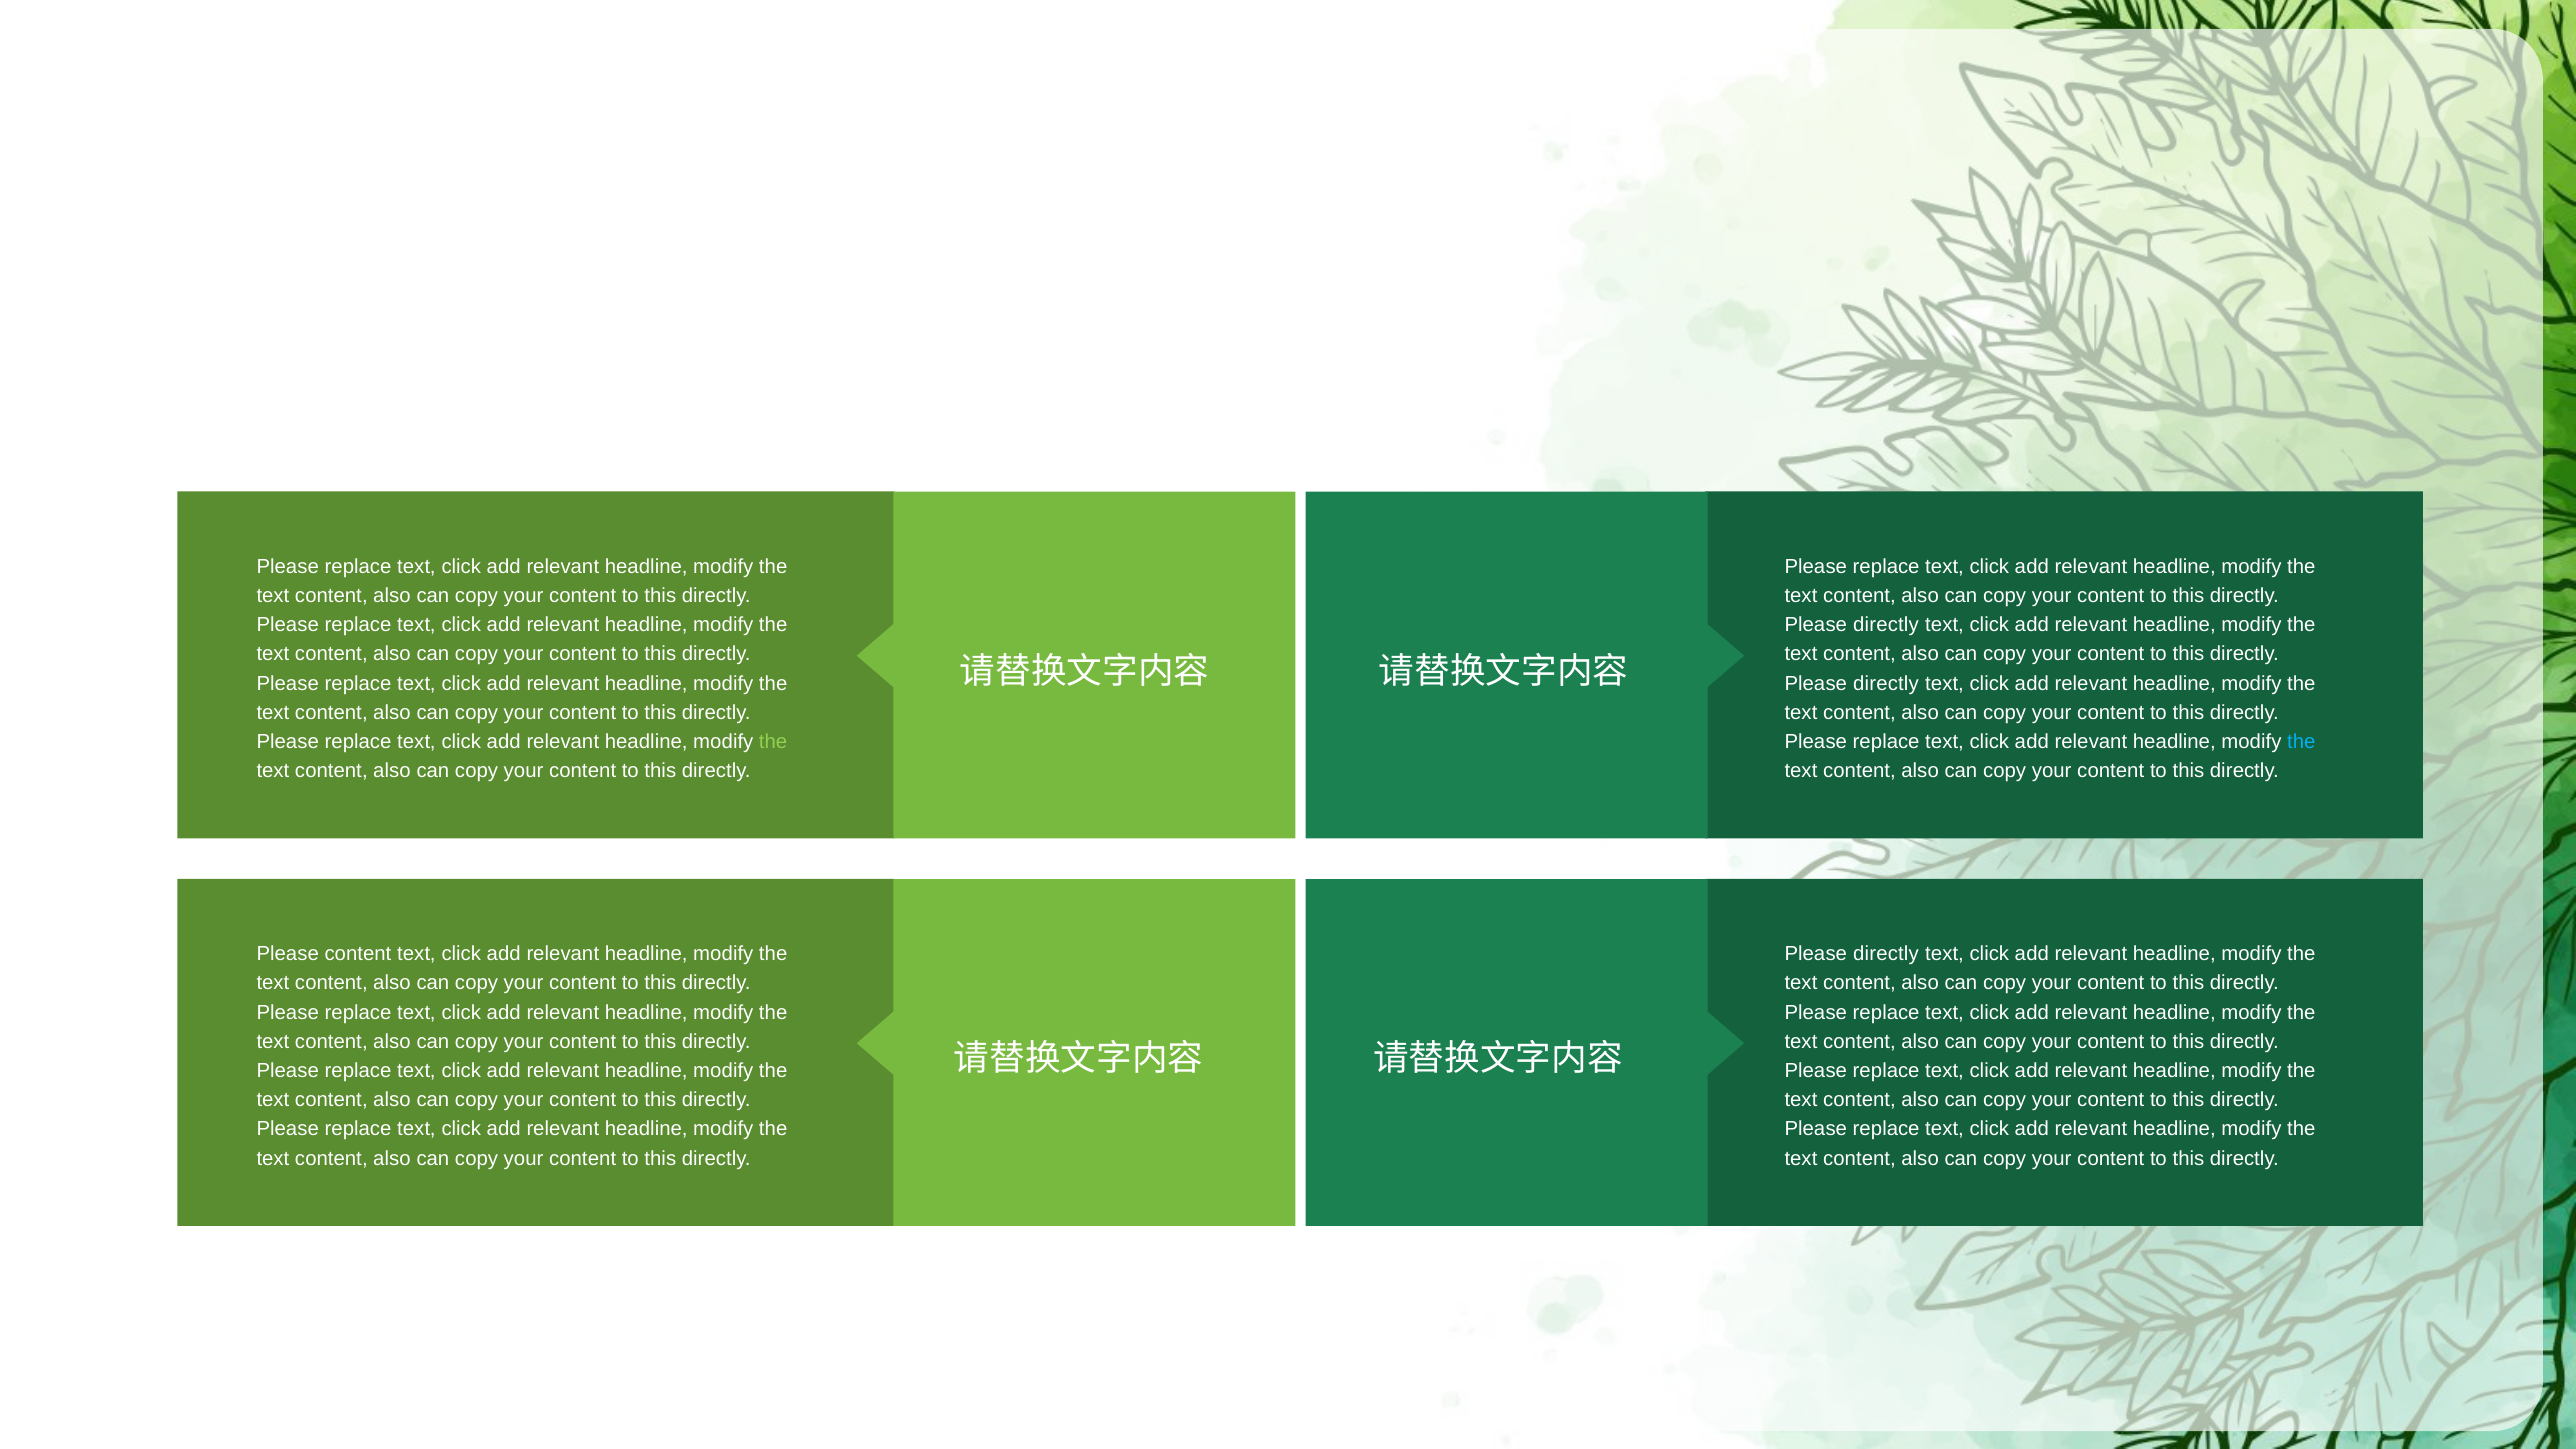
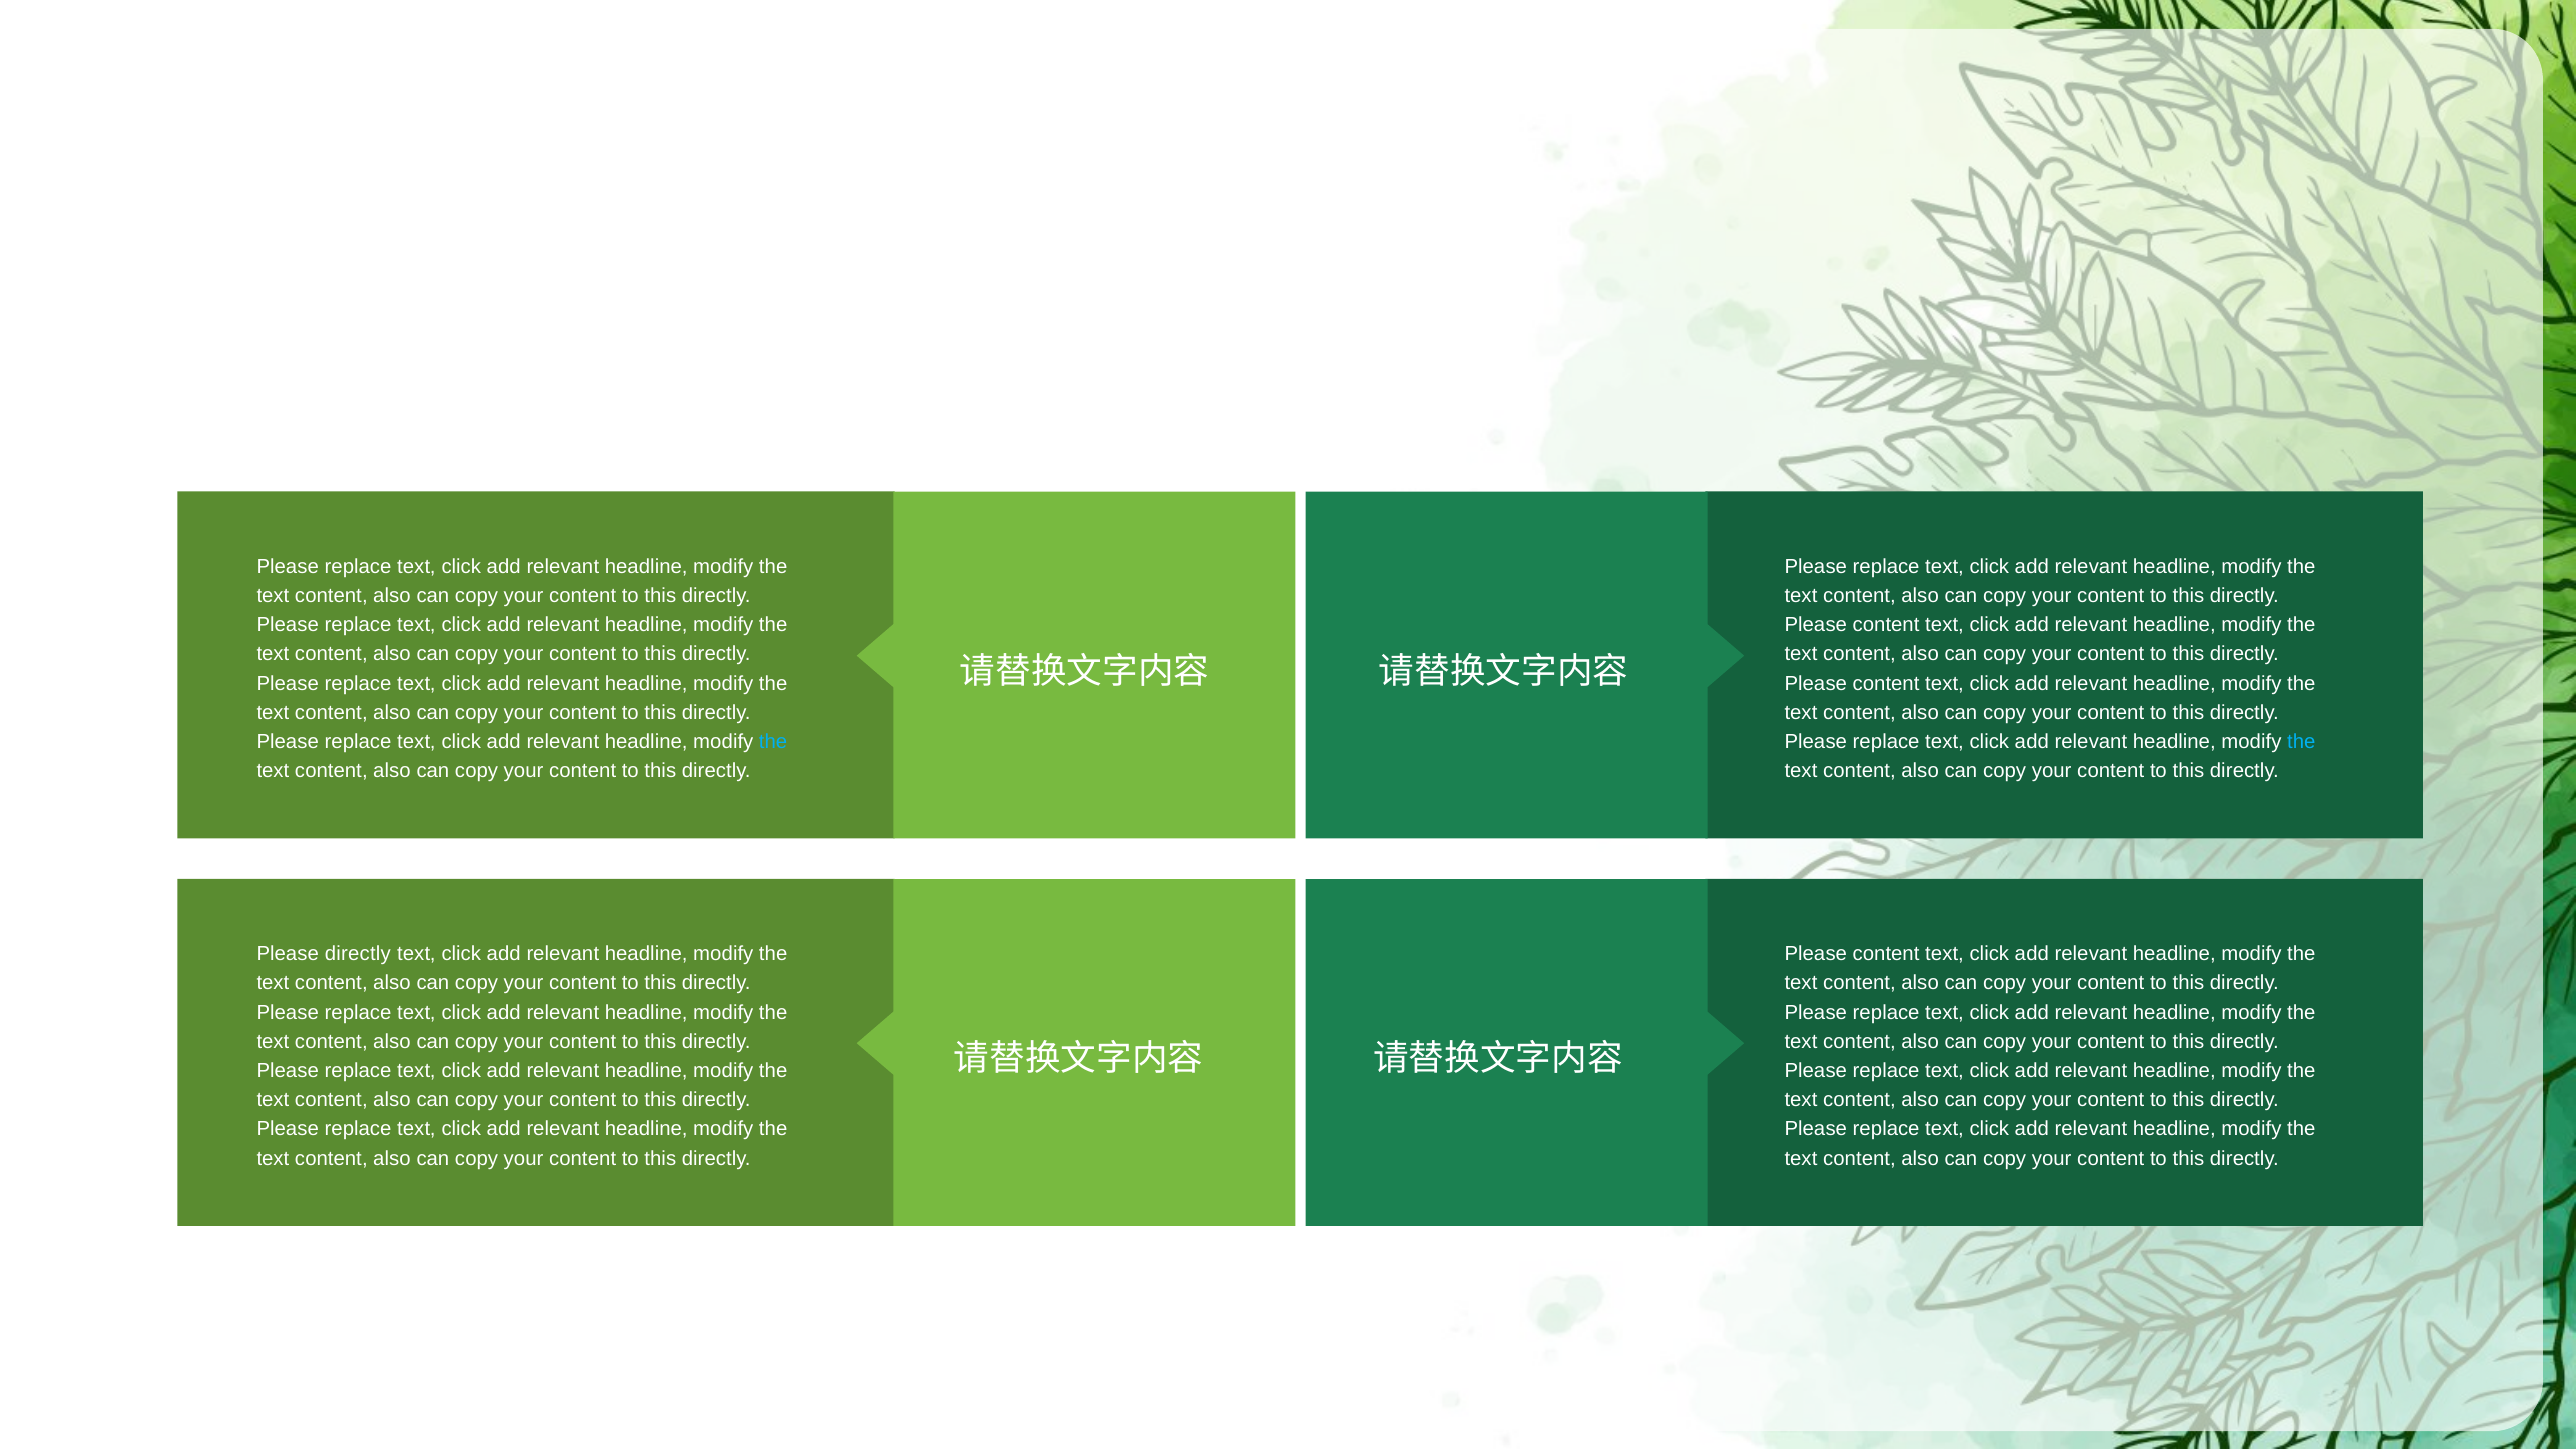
directly: directly -> content (1886, 625)
directly: directly -> content (1886, 683)
the colour: light green -> light blue (773, 742)
Please content: content -> directly (358, 954)
directly: directly -> content (1886, 954)
